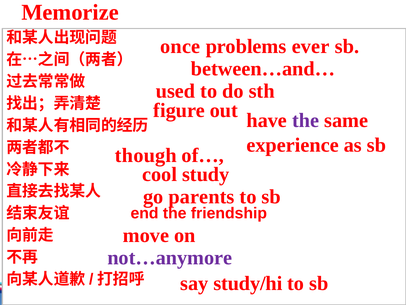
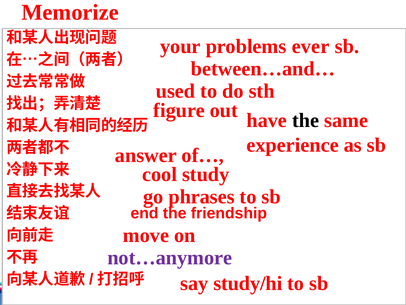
once: once -> your (180, 46)
the colour: purple -> black (306, 120)
though: though -> answer (146, 155)
parents: parents -> phrases (202, 197)
